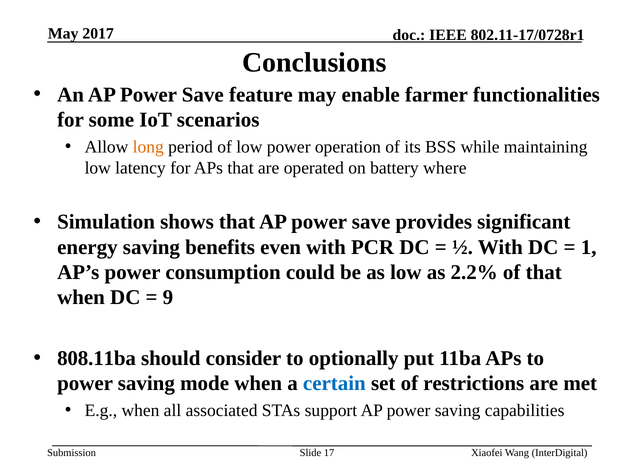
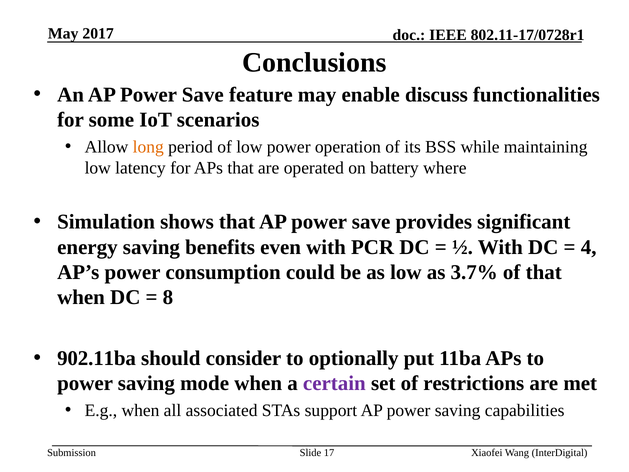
farmer: farmer -> discuss (436, 95)
1: 1 -> 4 (589, 247)
2.2%: 2.2% -> 3.7% (474, 272)
9: 9 -> 8 (168, 297)
808.11ba: 808.11ba -> 902.11ba (97, 358)
certain colour: blue -> purple (334, 383)
